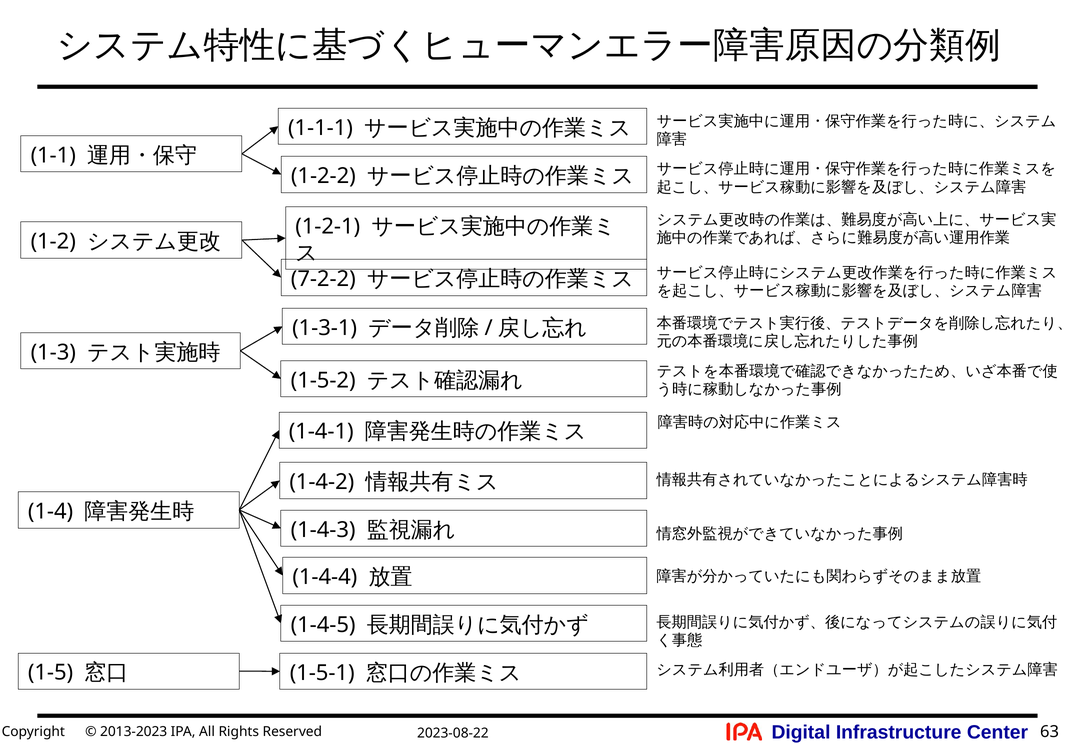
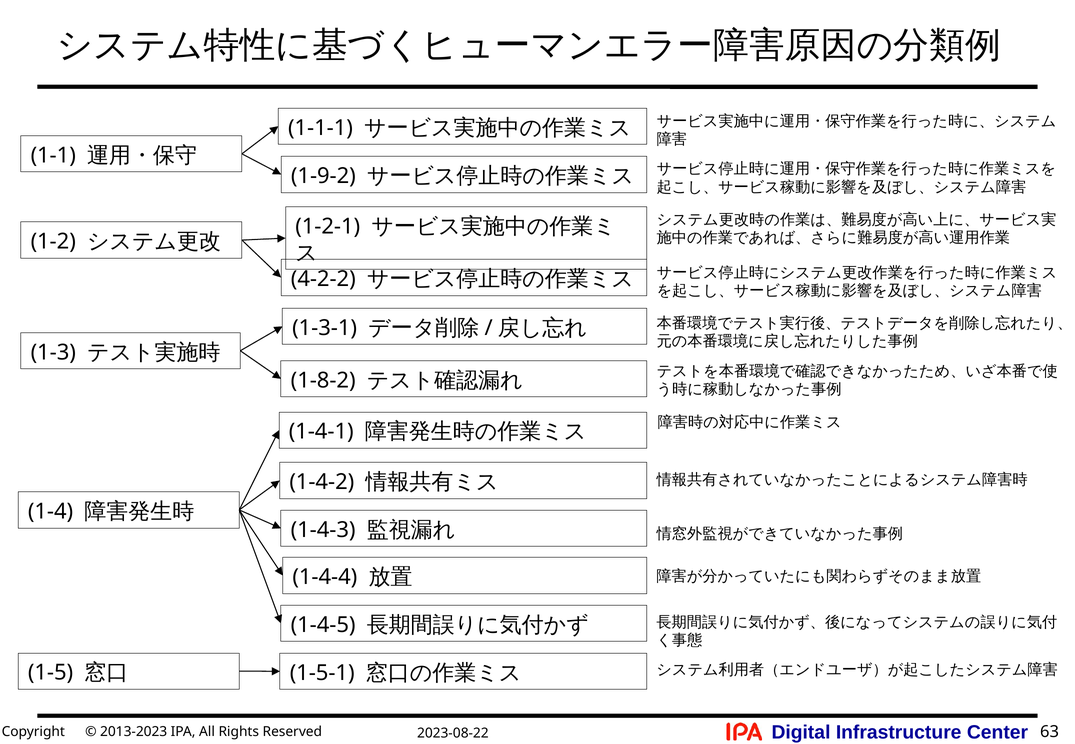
1-2-2: 1-2-2 -> 1-9-2 (323, 176)
7-2-2: 7-2-2 -> 4-2-2 (323, 279)
1-5-2: 1-5-2 -> 1-8-2 (323, 381)
